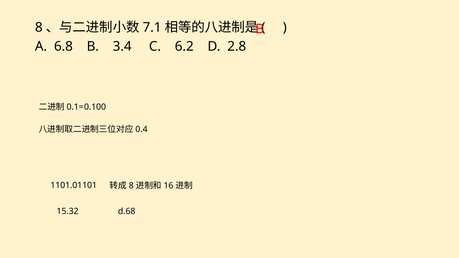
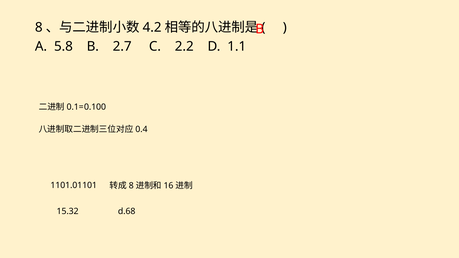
7.1: 7.1 -> 4.2 (152, 27)
6.8: 6.8 -> 5.8 (63, 47)
3.4: 3.4 -> 2.7 (122, 47)
6.2: 6.2 -> 2.2 (184, 47)
2.8: 2.8 -> 1.1 (237, 47)
